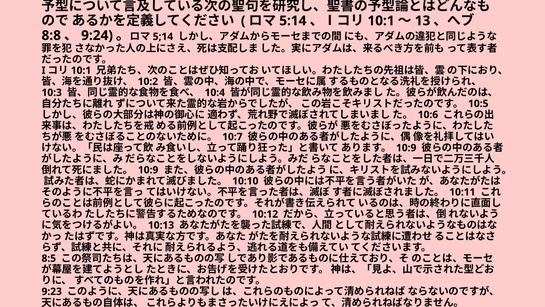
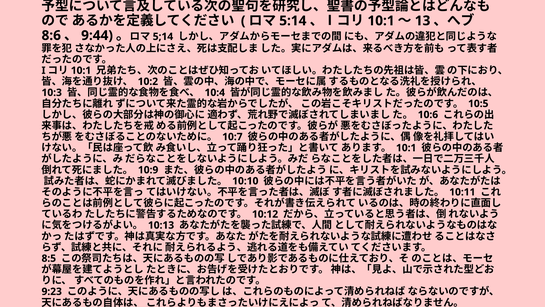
8:8: 8:8 -> 8:6 (51, 35)
9:24: 9:24 -> 9:44 (97, 35)
10:9: 10:9 -> 10:1 (406, 148)
